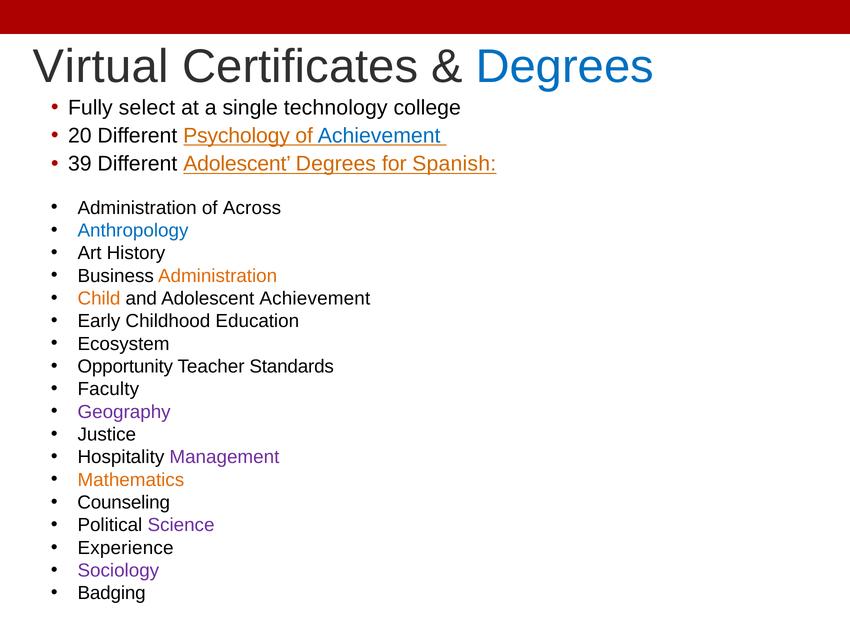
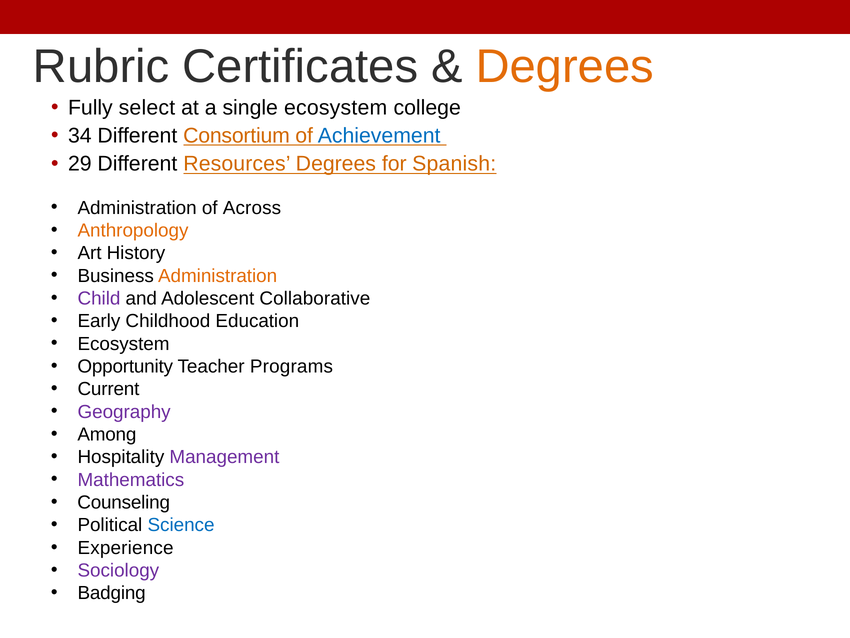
Virtual: Virtual -> Rubric (101, 66)
Degrees colour: blue -> orange (565, 66)
single technology: technology -> ecosystem (336, 107)
20: 20 -> 34 (80, 136)
Psychology: Psychology -> Consortium (236, 136)
39: 39 -> 29 (80, 164)
Different Adolescent: Adolescent -> Resources (237, 164)
Anthropology colour: blue -> orange (133, 230)
Child colour: orange -> purple (99, 298)
Adolescent Achievement: Achievement -> Collaborative (315, 298)
Standards: Standards -> Programs (291, 366)
Faculty: Faculty -> Current (108, 389)
Justice: Justice -> Among (107, 434)
Mathematics colour: orange -> purple (131, 479)
Science colour: purple -> blue (181, 525)
